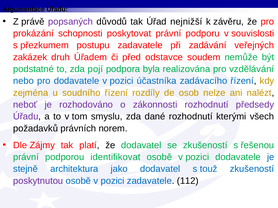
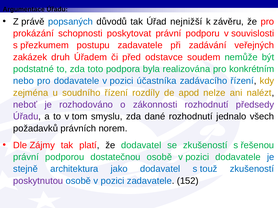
popsaných colour: purple -> blue (71, 22)
pojí: pojí -> toto (95, 69)
vzdělávání: vzdělávání -> konkrétním (252, 69)
osob: osob -> apod (189, 93)
kterými: kterými -> jednalo (231, 117)
identifikovat: identifikovat -> dostatečnou (116, 157)
112: 112 -> 152 (188, 181)
